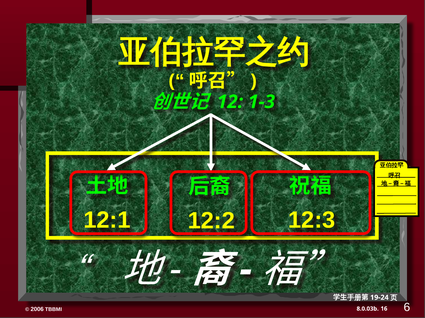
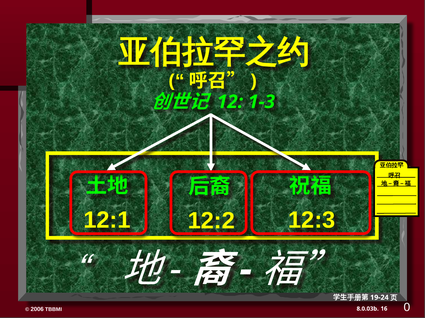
6: 6 -> 0 (407, 308)
